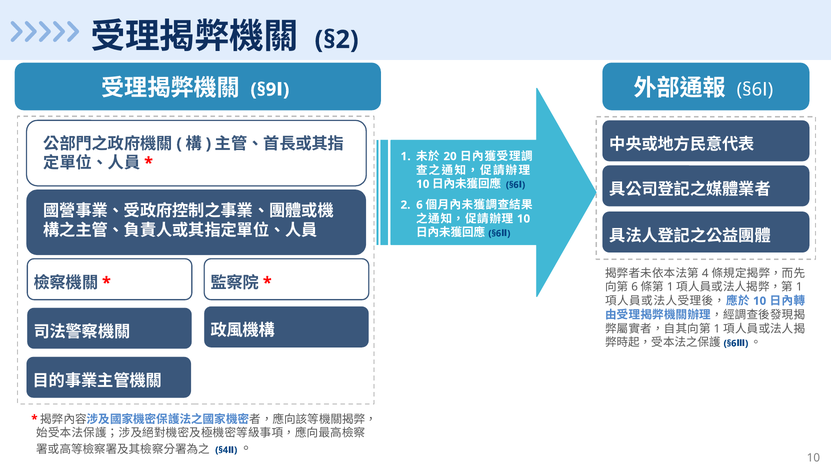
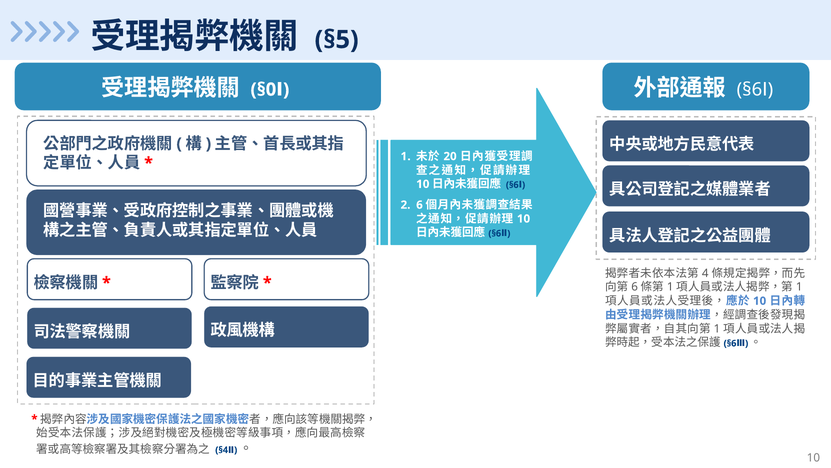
§2: §2 -> §5 (337, 40)
§9: §9 -> §0 (263, 89)
